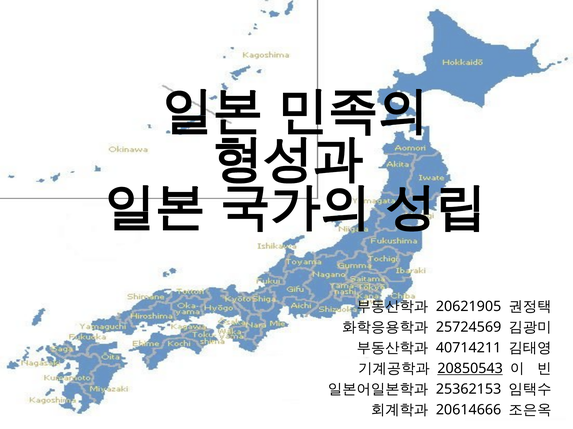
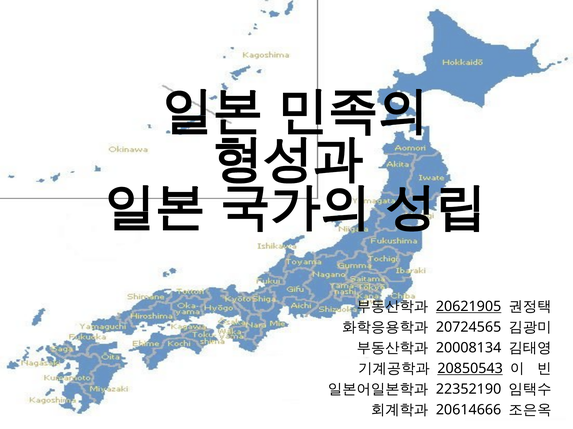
20621905 underline: none -> present (469, 307)
25724569: 25724569 -> 20724565 (469, 328)
40714211: 40714211 -> 20008134 (469, 348)
25362153: 25362153 -> 22352190 (469, 390)
